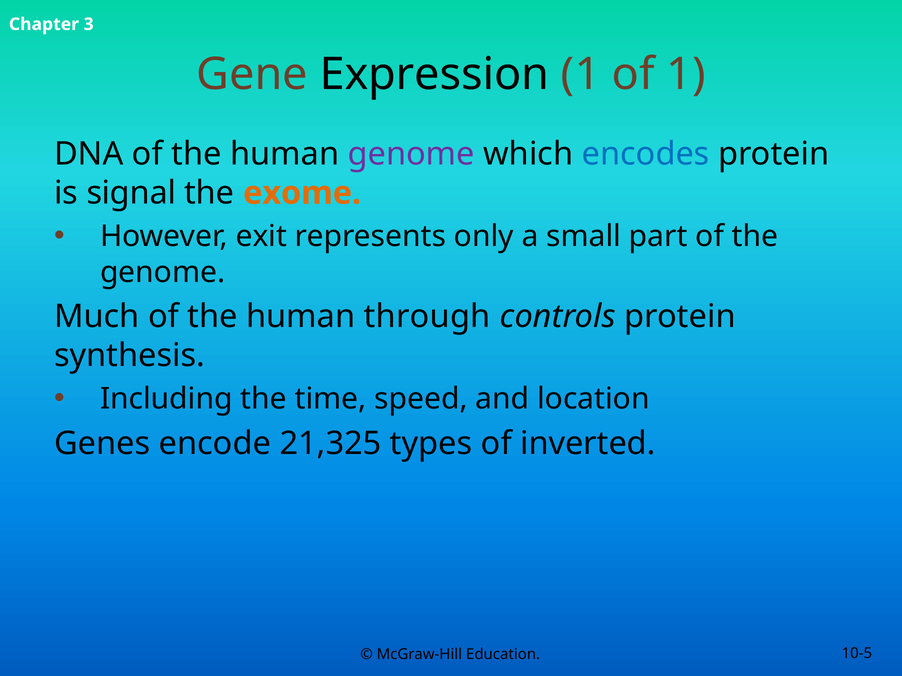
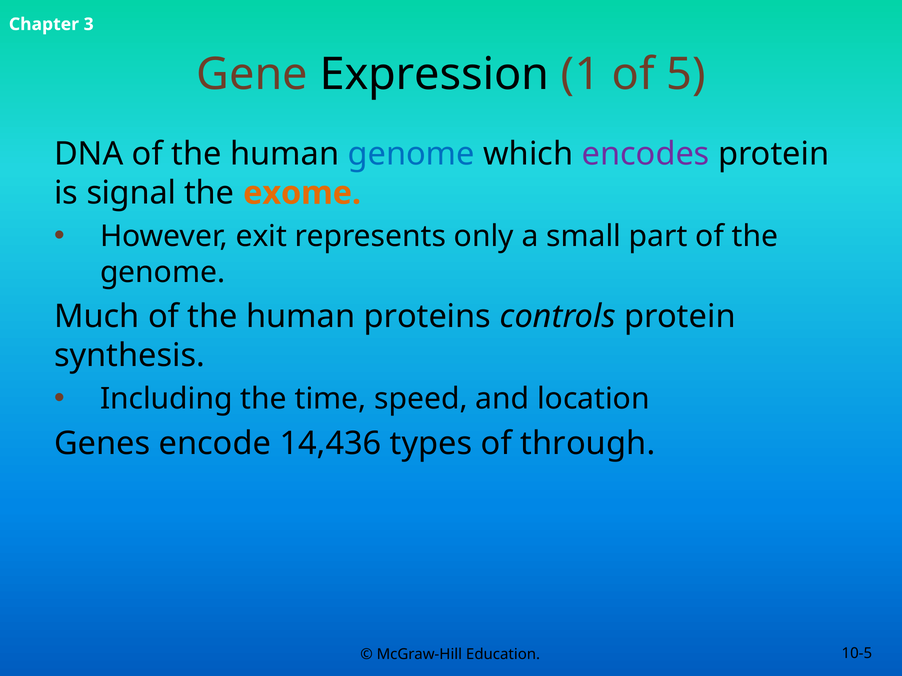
of 1: 1 -> 5 (686, 75)
genome colour: purple -> blue (411, 154)
encodes colour: blue -> purple (646, 154)
through: through -> proteins (427, 317)
21,325: 21,325 -> 14,436 (330, 444)
inverted: inverted -> through (588, 444)
